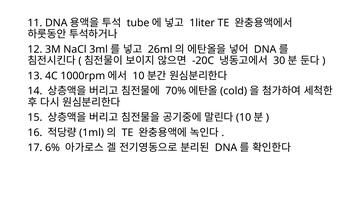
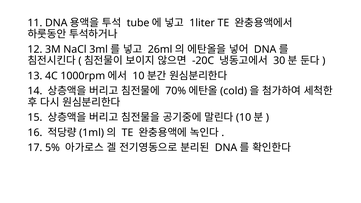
6%: 6% -> 5% (52, 148)
